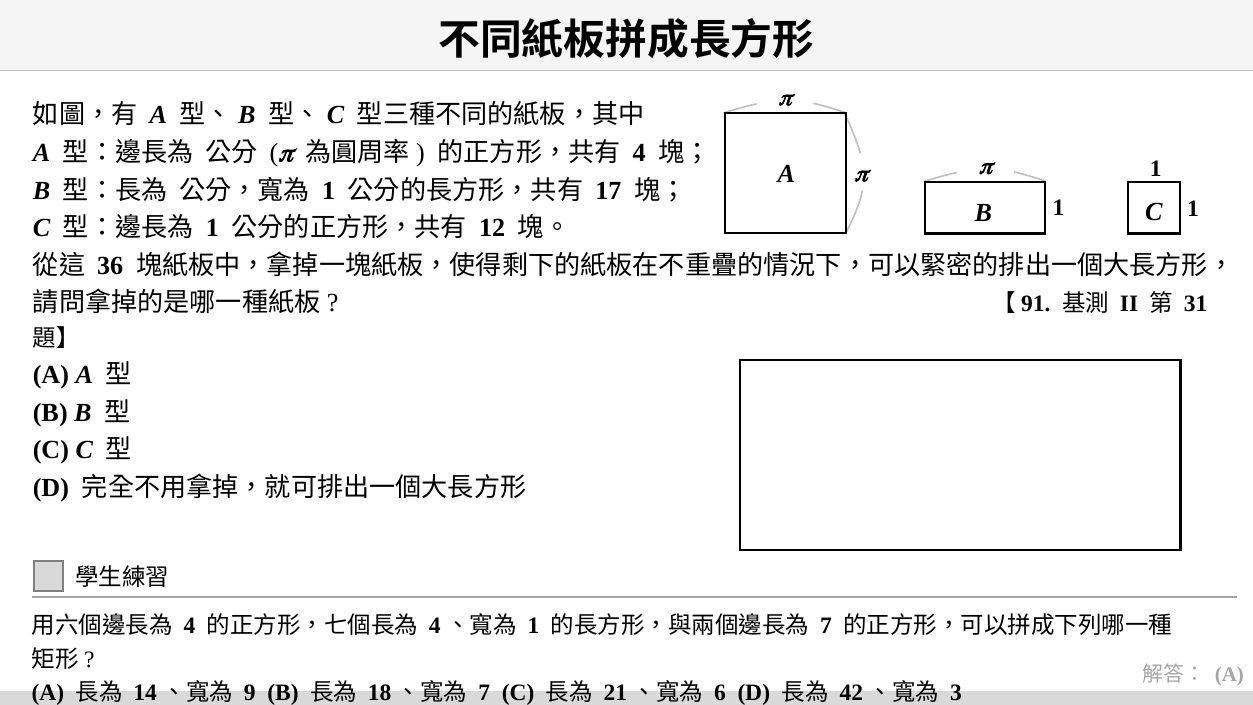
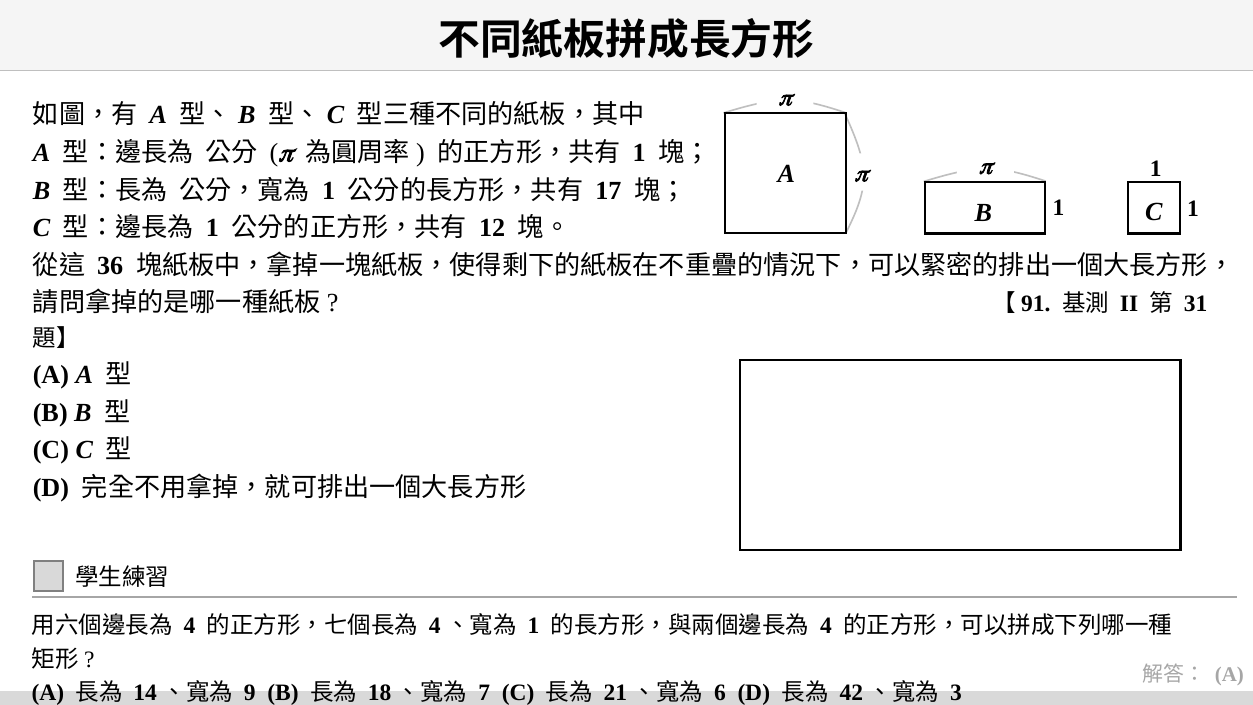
4: 4 -> 1 (639, 153)
7: 7 -> 4 (826, 625)
